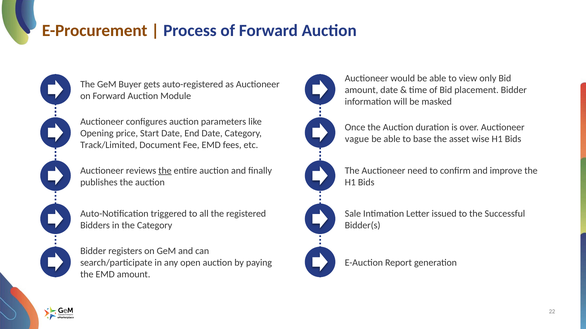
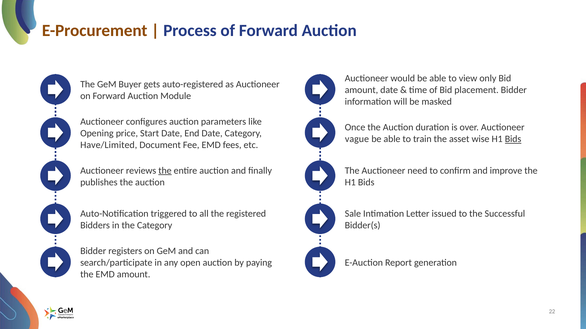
base: base -> train (422, 139)
Bids underline: none -> present (513, 139)
Track/Limited: Track/Limited -> Have/Limited (109, 145)
